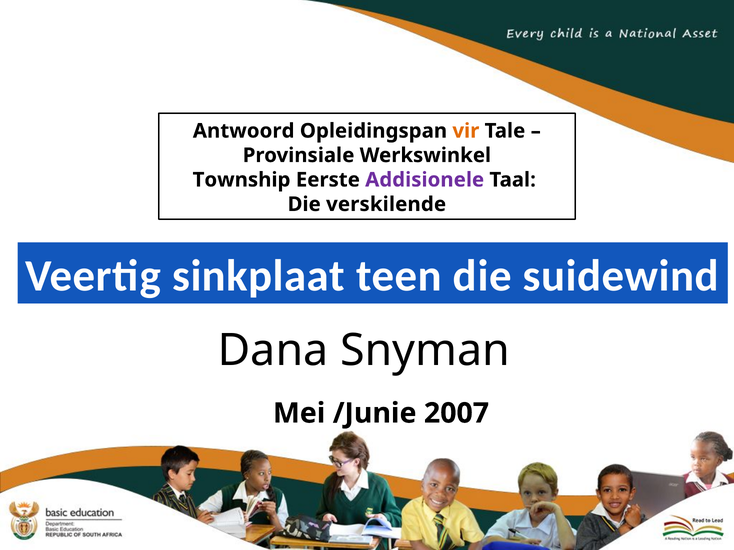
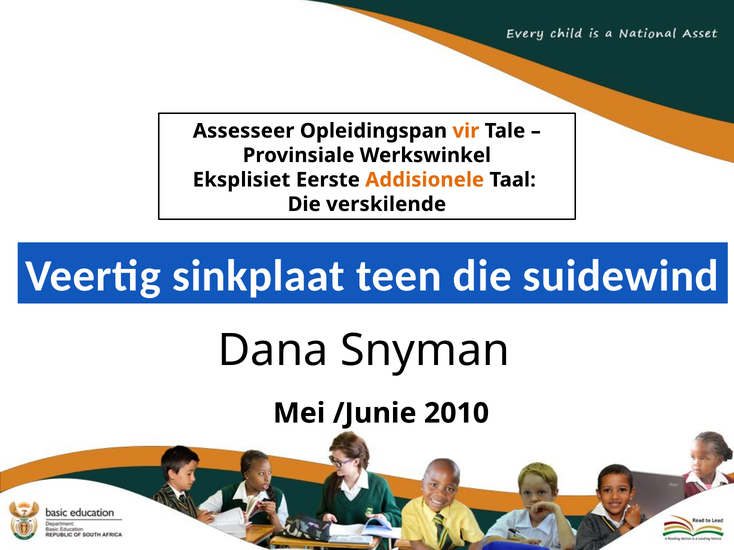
Antwoord: Antwoord -> Assesseer (244, 131)
Township: Township -> Eksplisiet (241, 180)
Addisionele colour: purple -> orange (425, 180)
2007: 2007 -> 2010 (457, 414)
